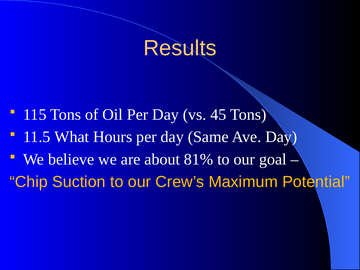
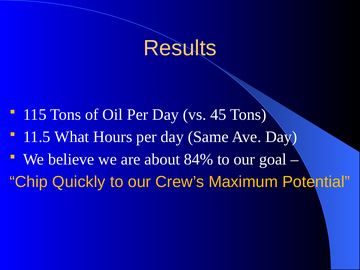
81%: 81% -> 84% (199, 159)
Suction: Suction -> Quickly (79, 182)
